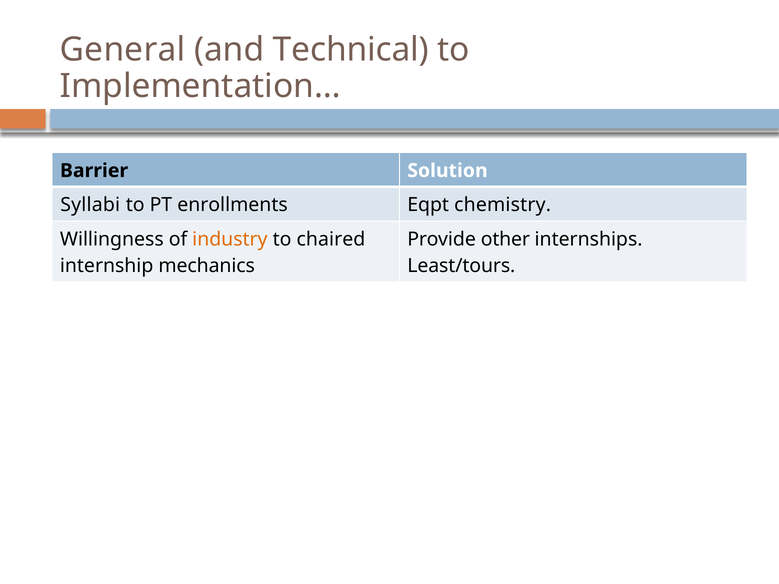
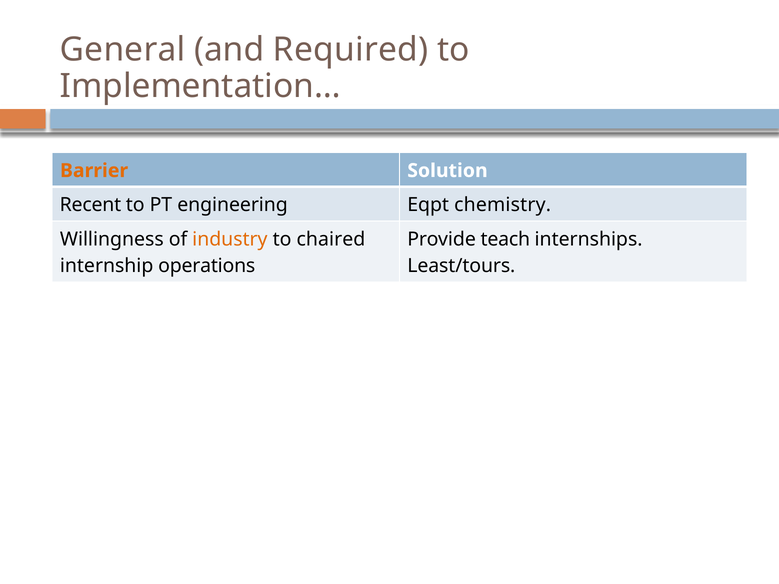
Technical: Technical -> Required (351, 50)
Barrier colour: black -> orange (94, 171)
Syllabi: Syllabi -> Recent (90, 205)
enrollments: enrollments -> engineering (233, 205)
other: other -> teach (505, 239)
mechanics: mechanics -> operations (207, 266)
